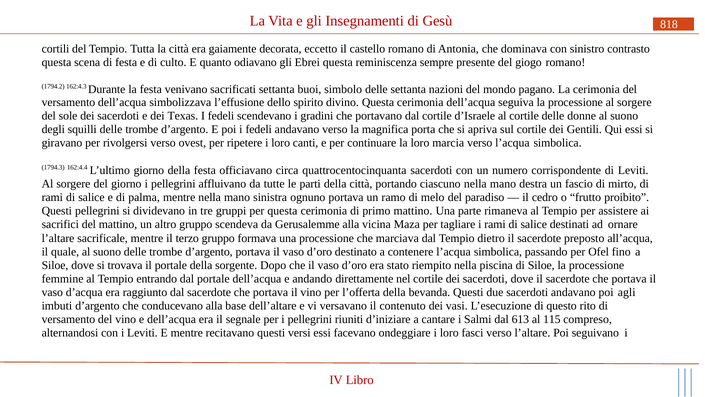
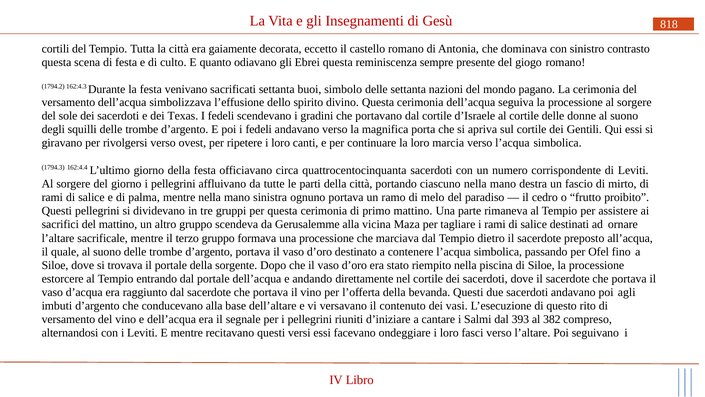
femmine: femmine -> estorcere (63, 279)
613: 613 -> 393 (520, 320)
115: 115 -> 382 (552, 320)
